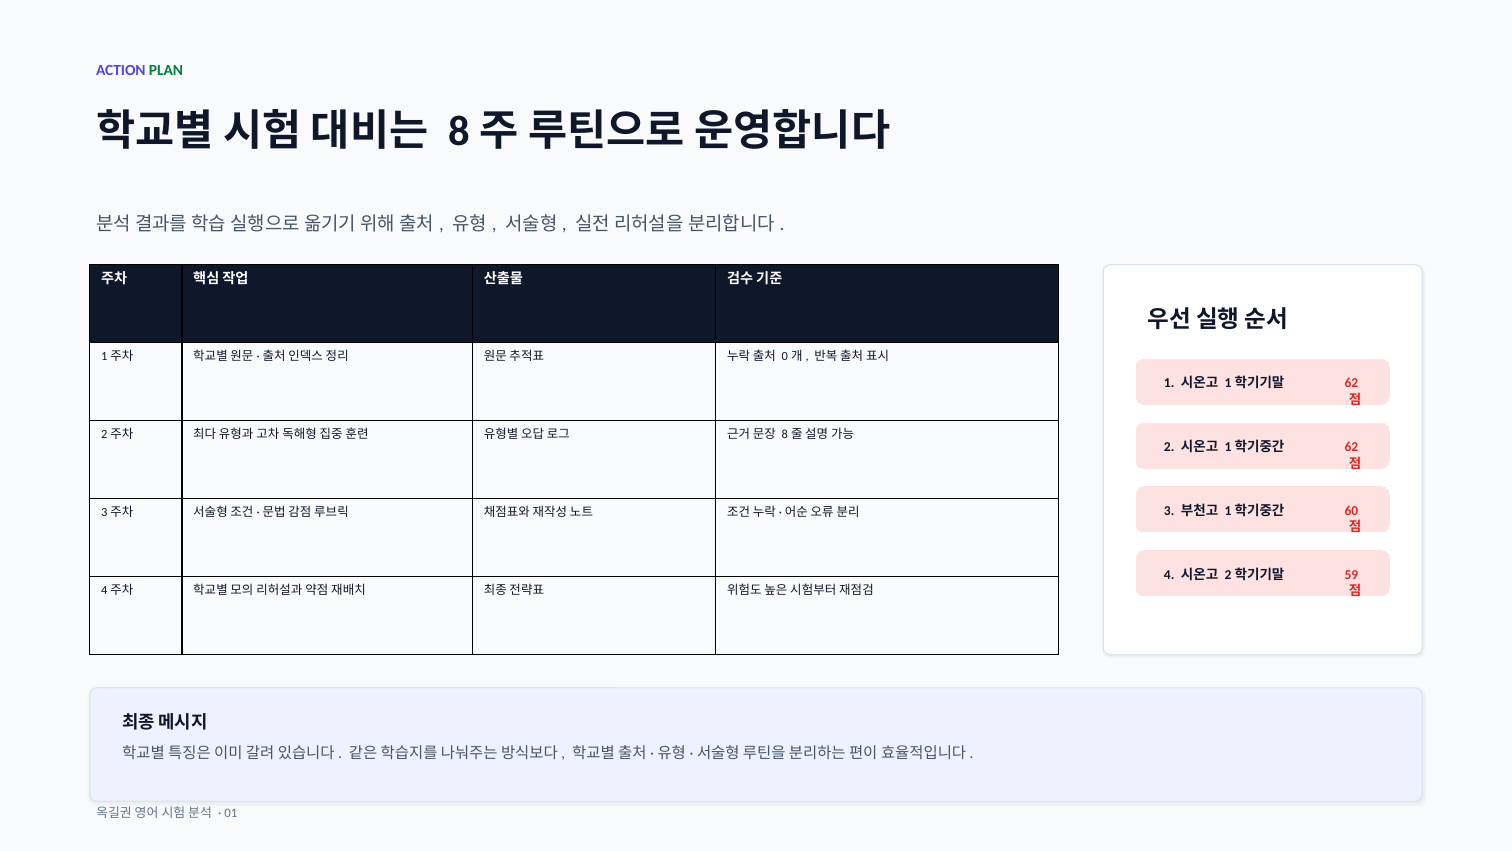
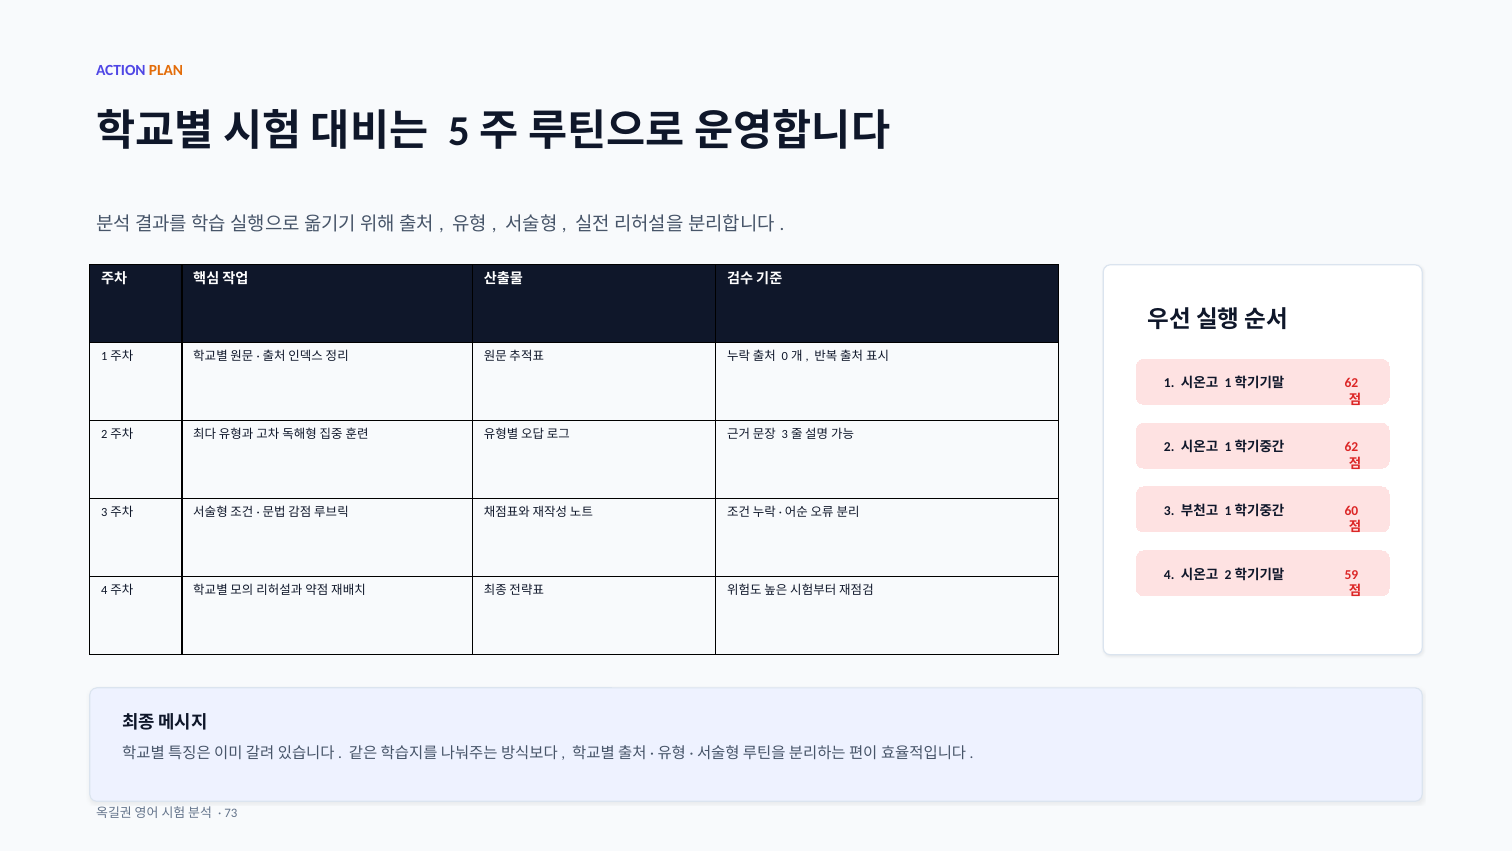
PLAN colour: green -> orange (166, 70)
8: 8 -> 5 (459, 131)
8: 8 -> 3 (785, 434)
01: 01 -> 73 (231, 813)
